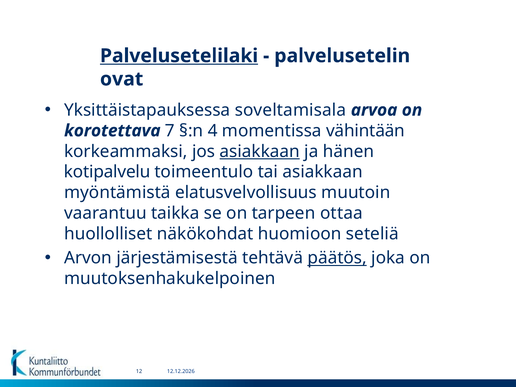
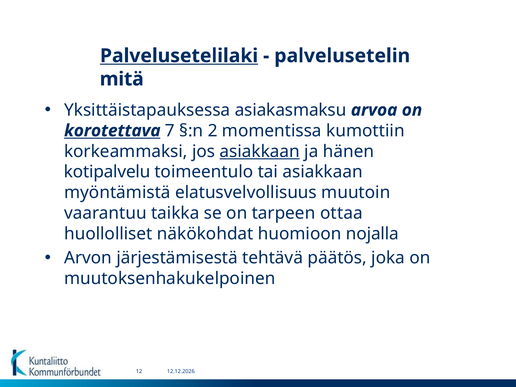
ovat: ovat -> mitä (122, 79)
soveltamisala: soveltamisala -> asiakasmaksu (291, 110)
korotettava underline: none -> present (112, 131)
4: 4 -> 2 (213, 131)
vähintään: vähintään -> kumottiin (365, 131)
seteliä: seteliä -> nojalla (372, 234)
päätös underline: present -> none (337, 258)
